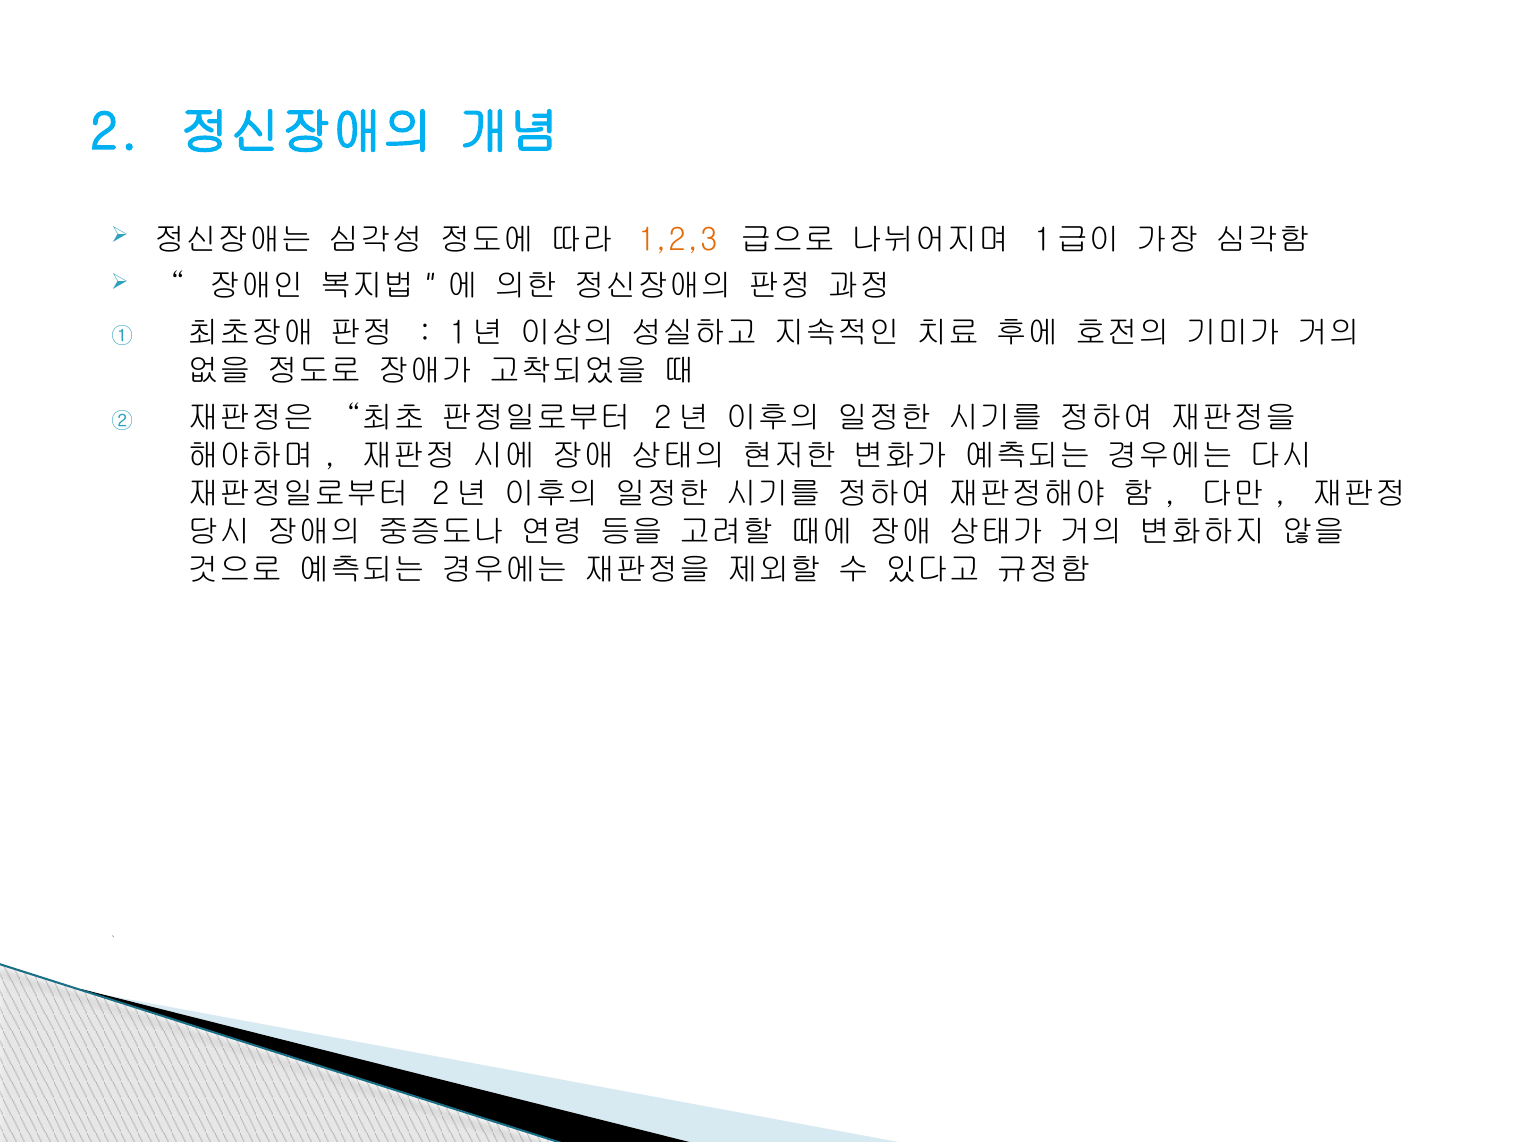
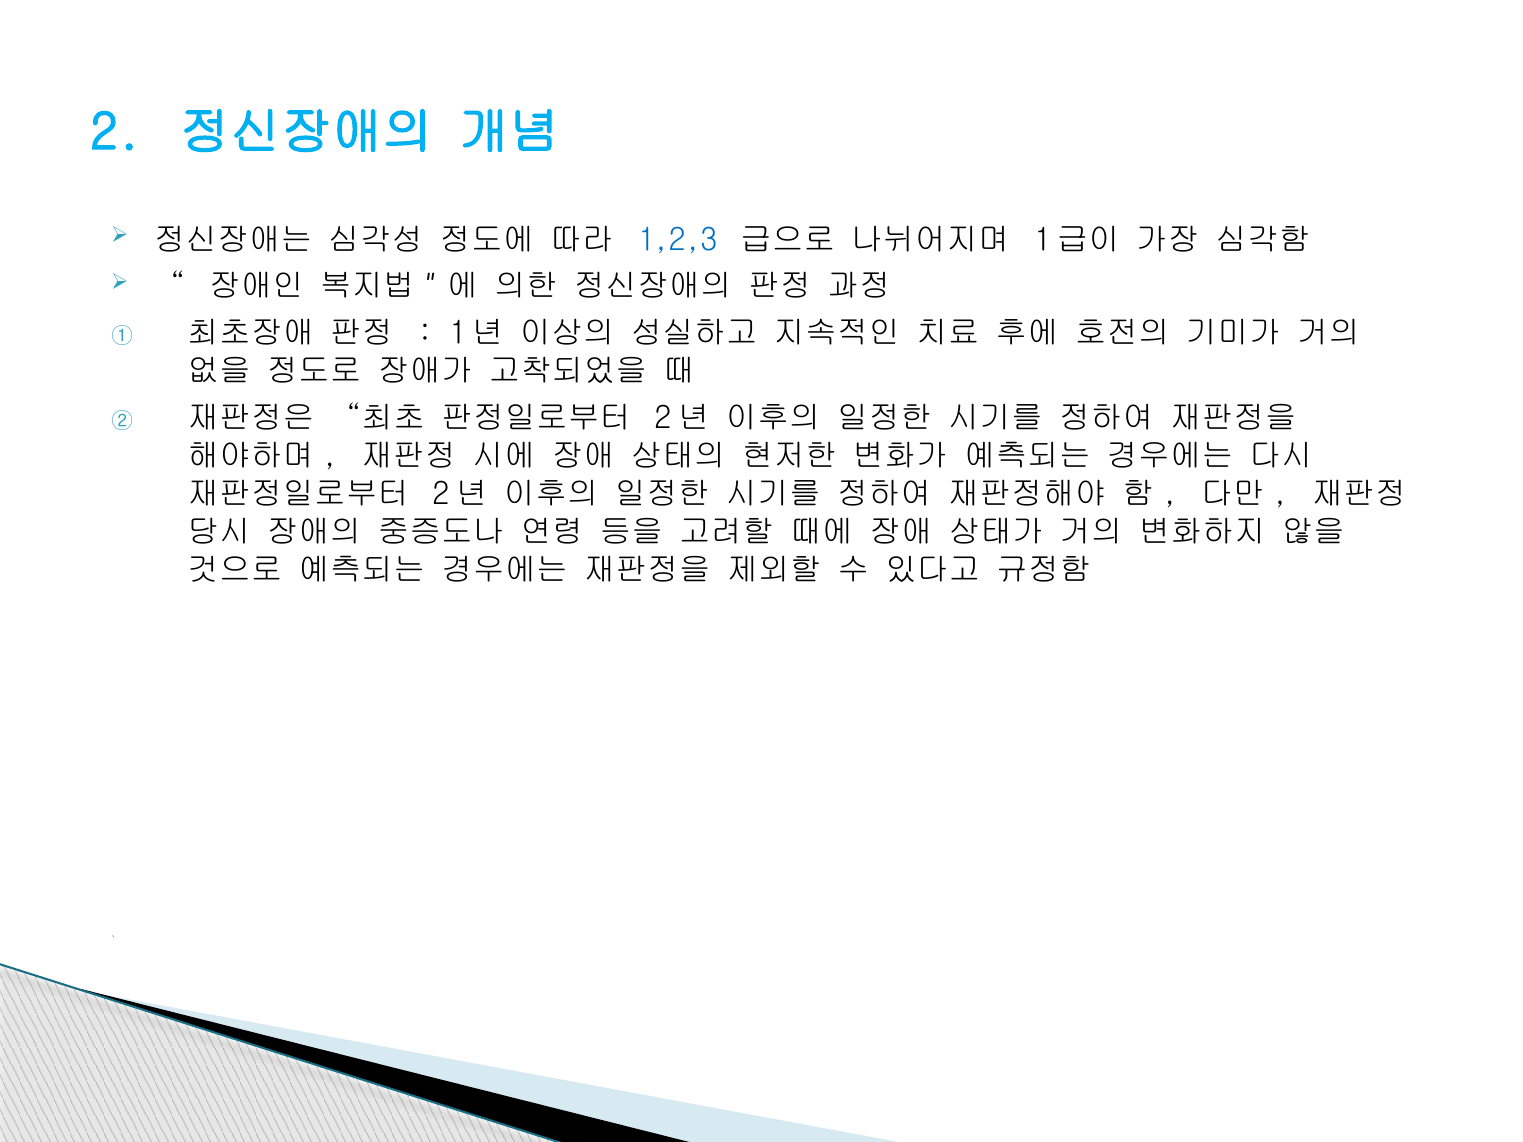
1,2,3 colour: orange -> blue (677, 240)
